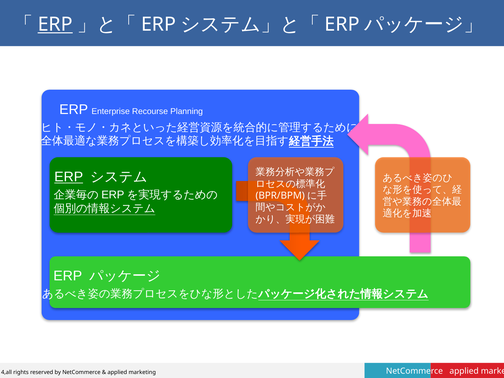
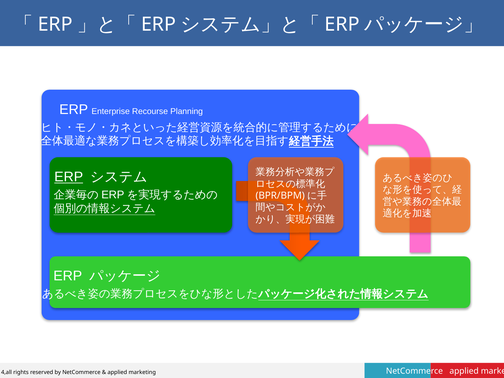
ERP underline: present -> none (55, 24)
